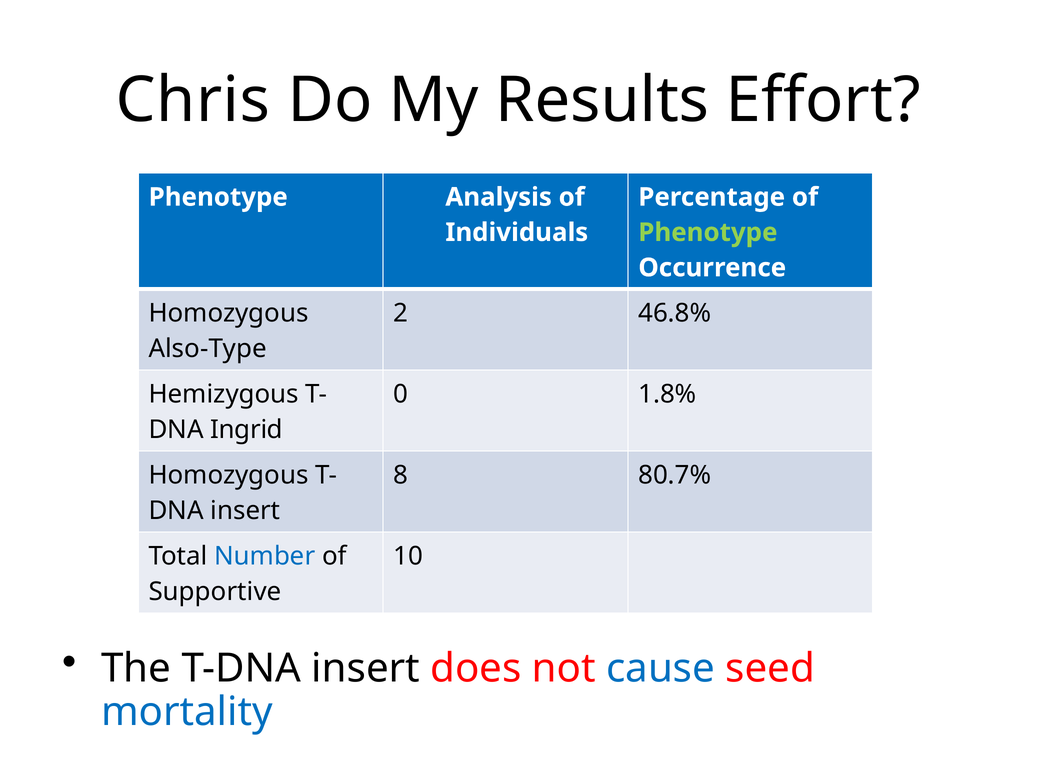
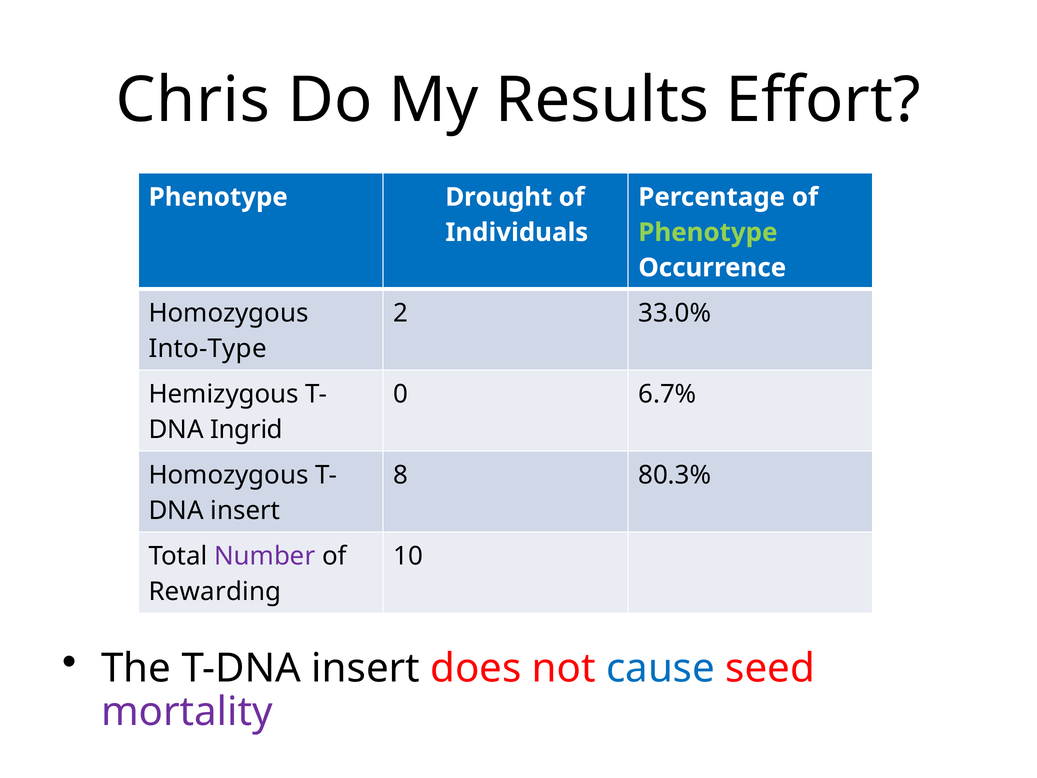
Analysis: Analysis -> Drought (499, 197)
46.8%: 46.8% -> 33.0% (675, 313)
Also-Type: Also-Type -> Into-Type (208, 349)
1.8%: 1.8% -> 6.7% (667, 394)
80.7%: 80.7% -> 80.3% (675, 475)
Number colour: blue -> purple (265, 556)
Supportive: Supportive -> Rewarding (215, 591)
mortality colour: blue -> purple (187, 712)
